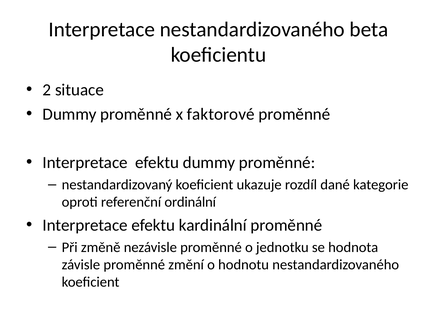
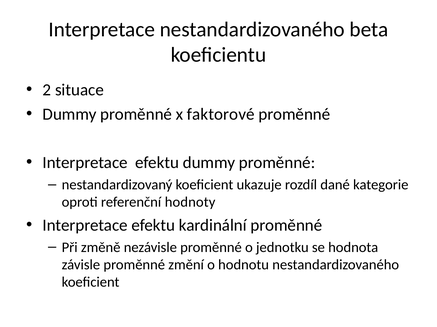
ordinální: ordinální -> hodnoty (190, 203)
